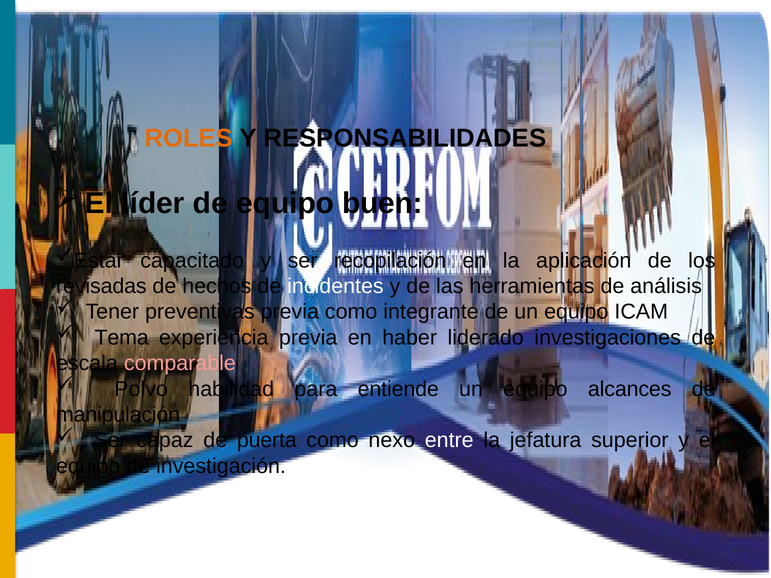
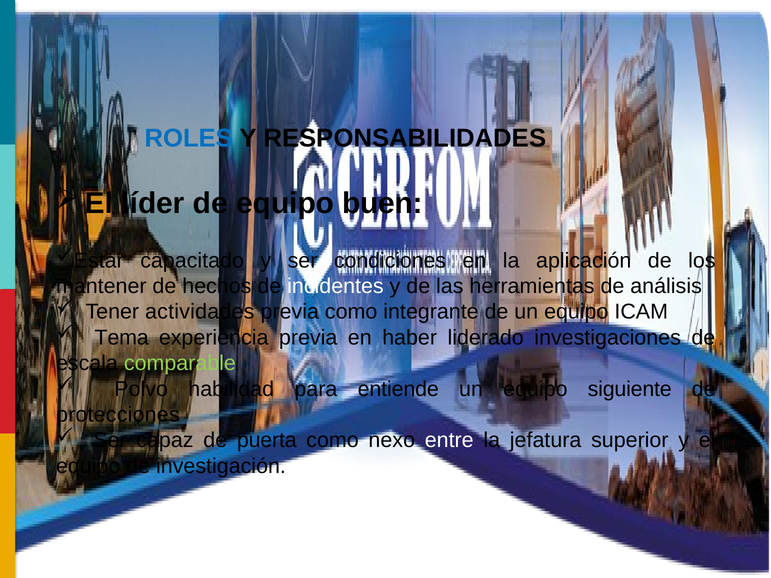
ROLES colour: orange -> blue (189, 138)
recopilación: recopilación -> condiciones (390, 261)
revisadas: revisadas -> mantener (101, 286)
preventivas: preventivas -> actividades (200, 312)
comparable colour: pink -> light green (180, 363)
alcances: alcances -> siguiente (630, 389)
manipulación: manipulación -> protecciones (118, 415)
